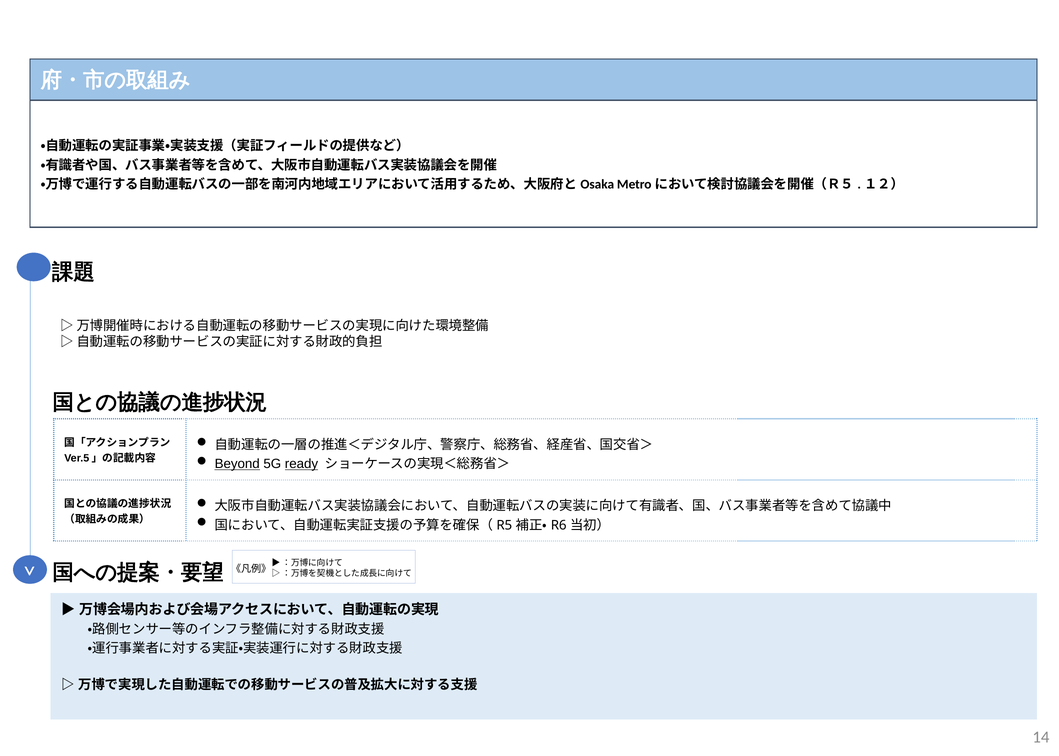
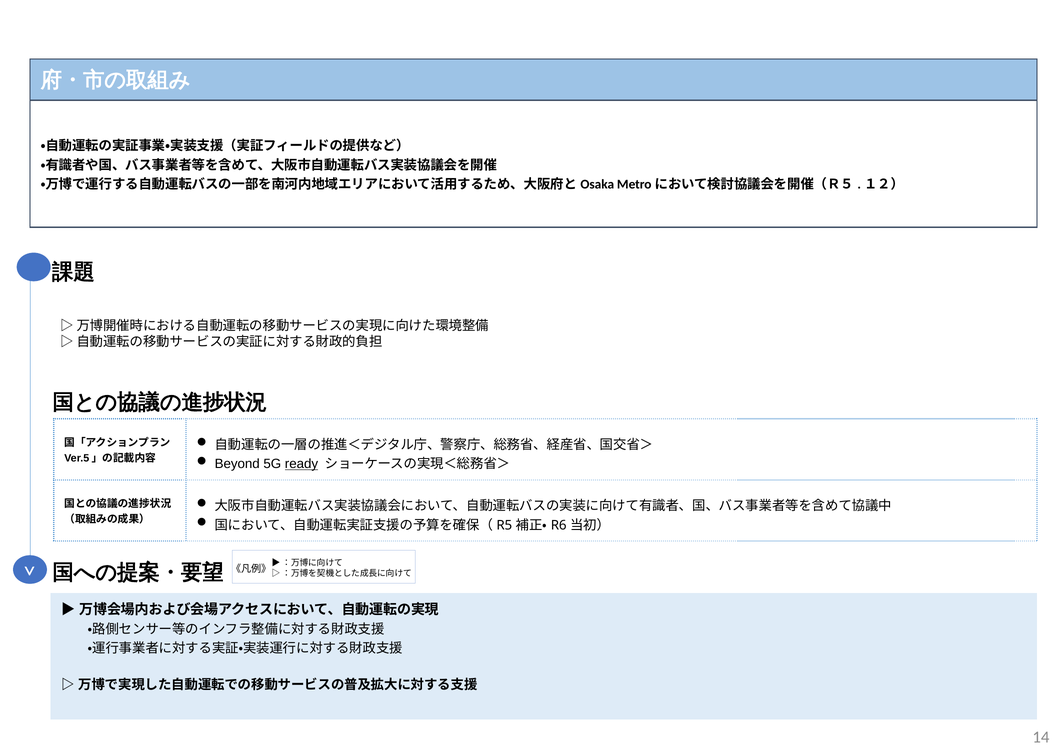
Beyond underline: present -> none (237, 464)
